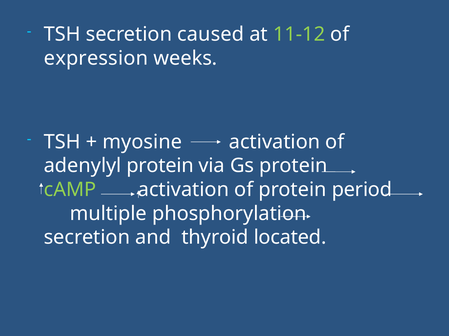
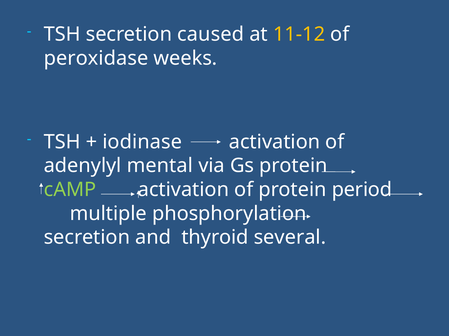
11-12 colour: light green -> yellow (299, 34)
expression: expression -> peroxidase (96, 58)
myosine: myosine -> iodinase (142, 142)
adenylyl protein: protein -> mental (160, 166)
located: located -> several (290, 238)
